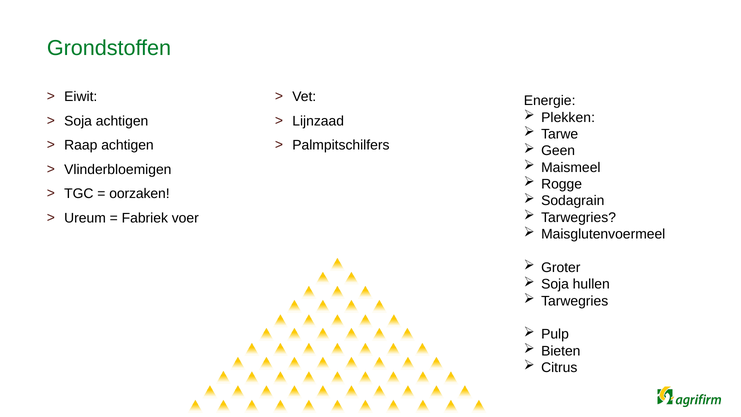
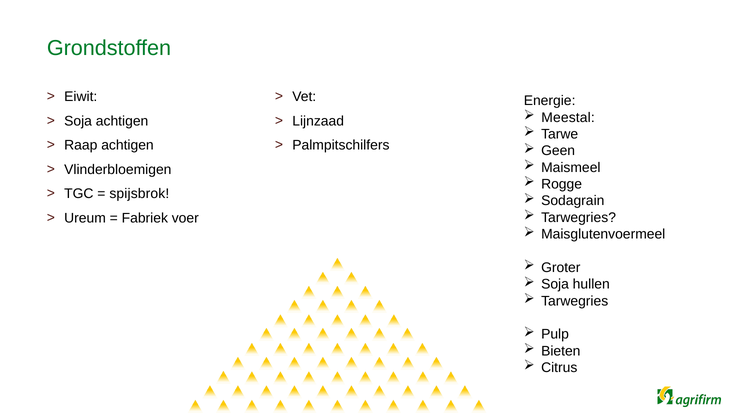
Plekken: Plekken -> Meestal (568, 117)
oorzaken: oorzaken -> spijsbrok (139, 194)
